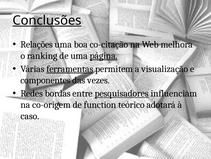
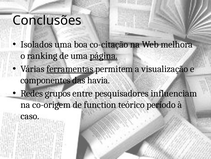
Conclusões underline: present -> none (47, 20)
Relações: Relações -> Isolados (37, 44)
vezes: vezes -> havia (99, 80)
bordas: bordas -> grupos (58, 93)
pesquisadores underline: present -> none (122, 93)
adotará: adotará -> período (161, 104)
